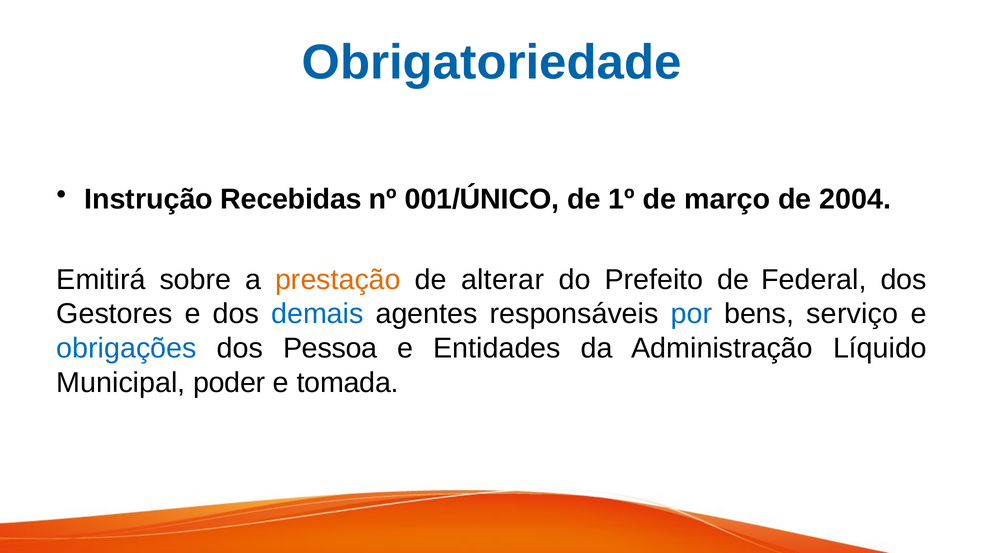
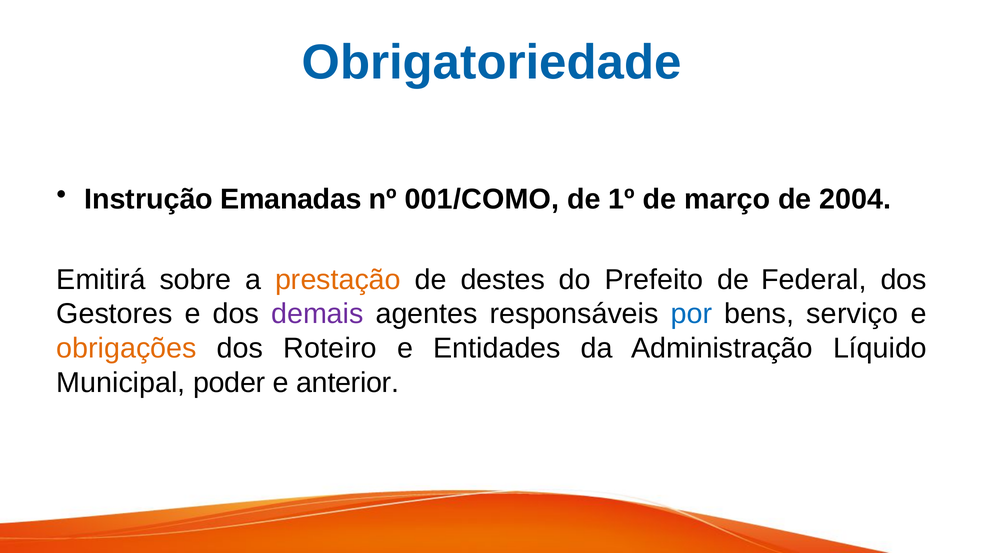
Recebidas: Recebidas -> Emanadas (291, 199)
001/ÚNICO: 001/ÚNICO -> 001/COMO (482, 199)
alterar: alterar -> destes (503, 280)
demais colour: blue -> purple (317, 314)
obrigações colour: blue -> orange (127, 349)
Pessoa: Pessoa -> Roteiro (330, 349)
tomada: tomada -> anterior (348, 383)
